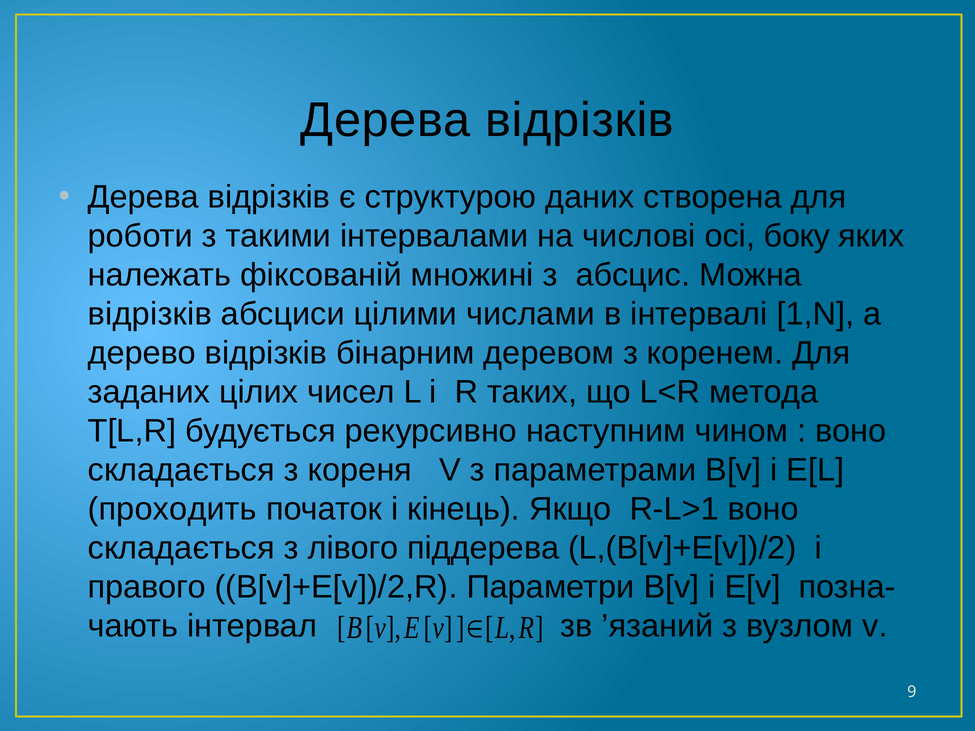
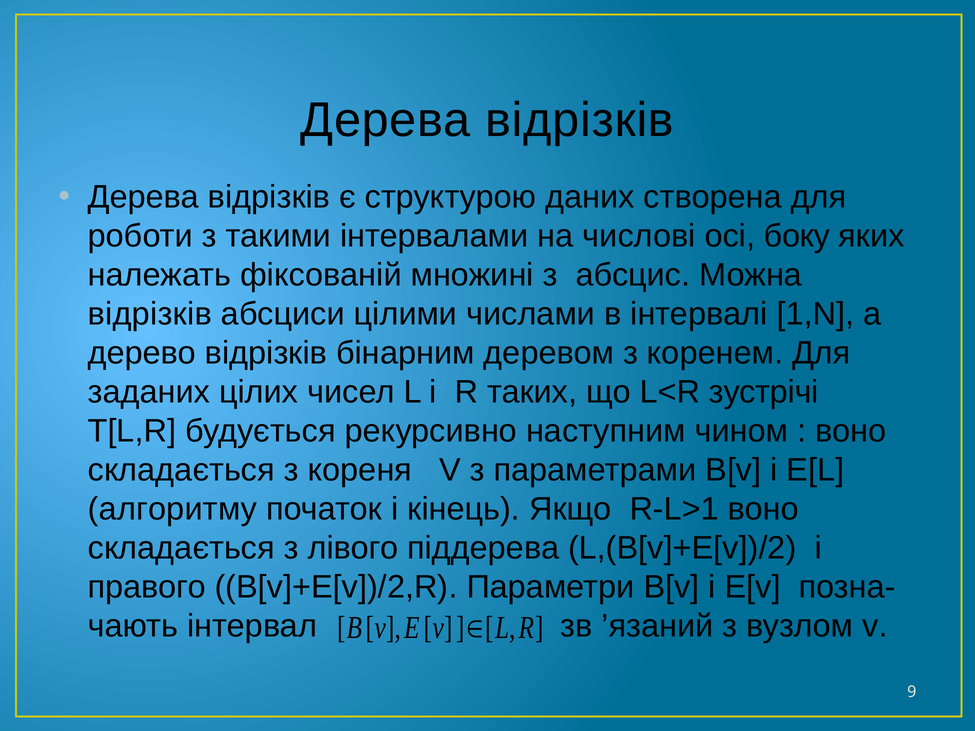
метода: метода -> зустрічі (764, 392)
проходить: проходить -> алгоритму (172, 509)
